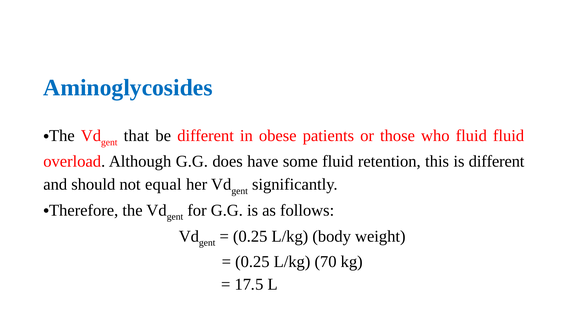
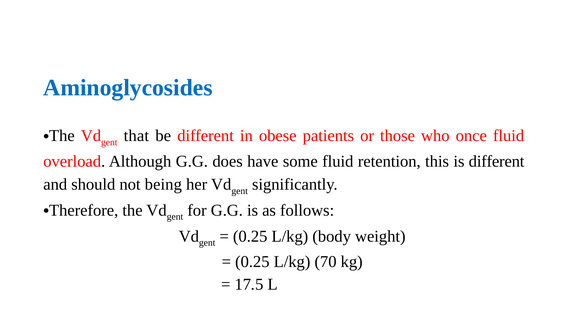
who fluid: fluid -> once (471, 136)
equal: equal -> being (163, 185)
